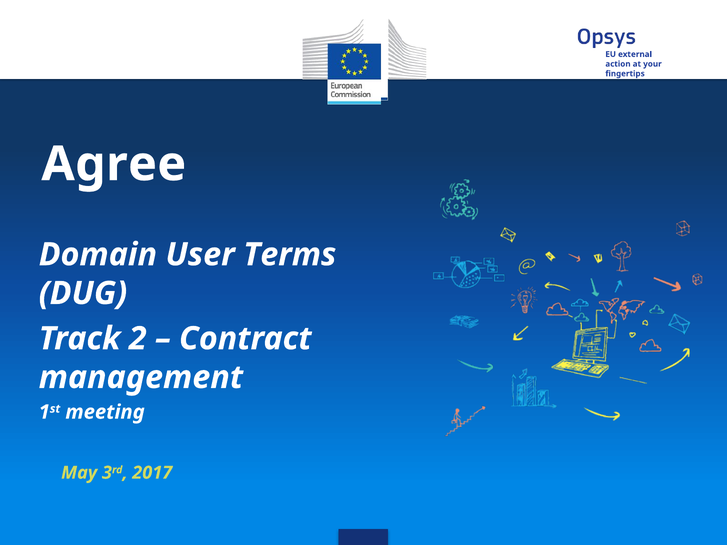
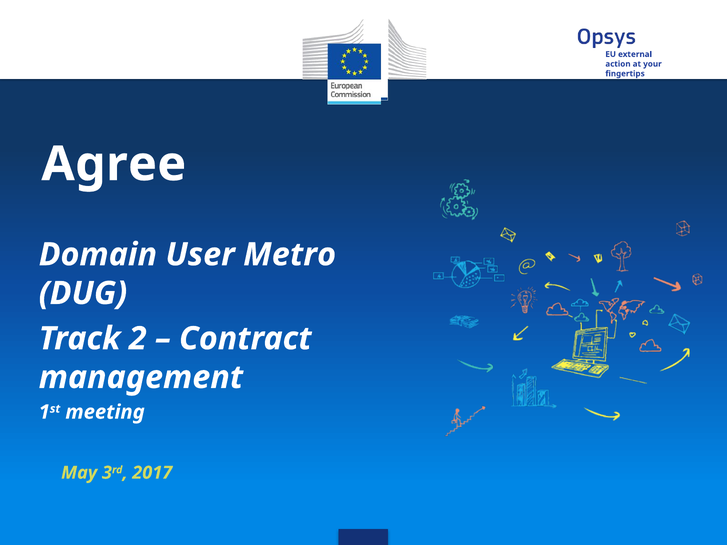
Terms: Terms -> Metro (290, 255)
